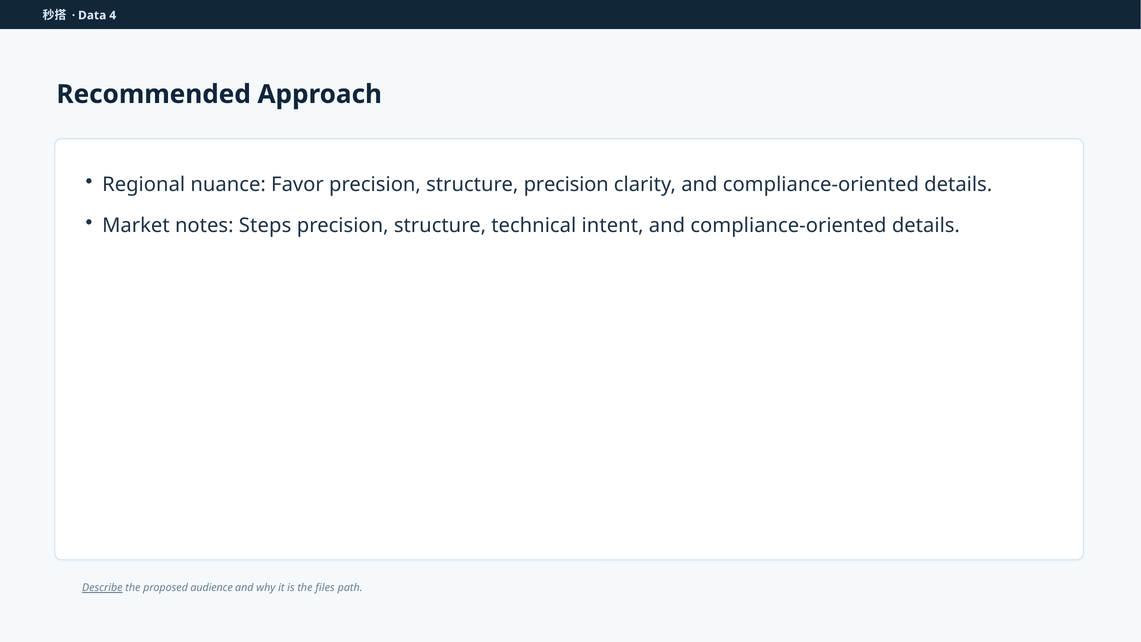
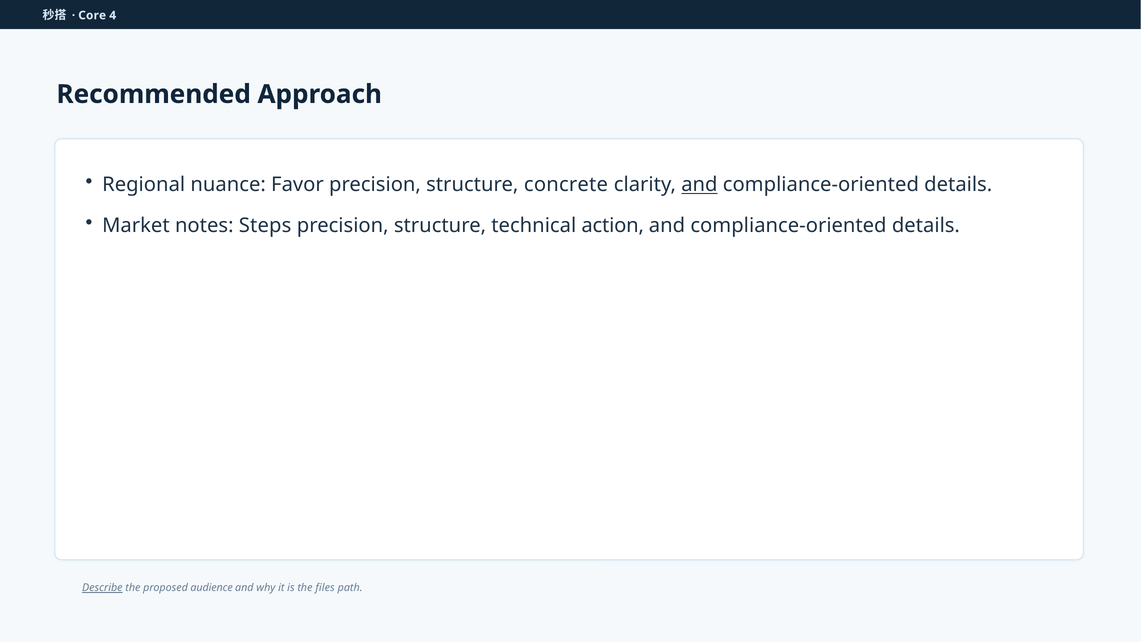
Data: Data -> Core (92, 15)
structure precision: precision -> concrete (566, 185)
and underline: none -> present (699, 185)
intent: intent -> action (613, 226)
